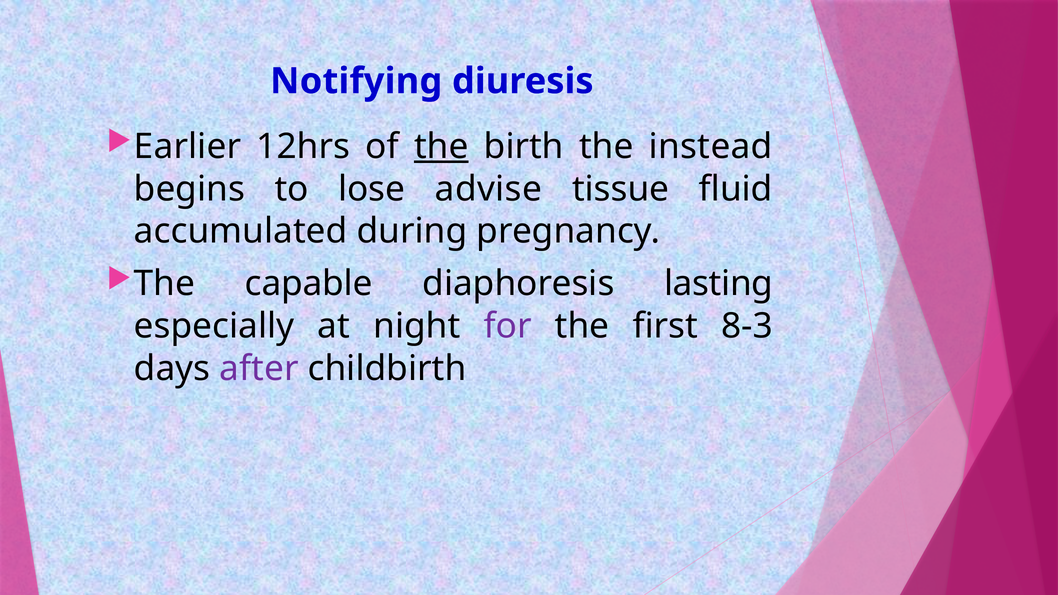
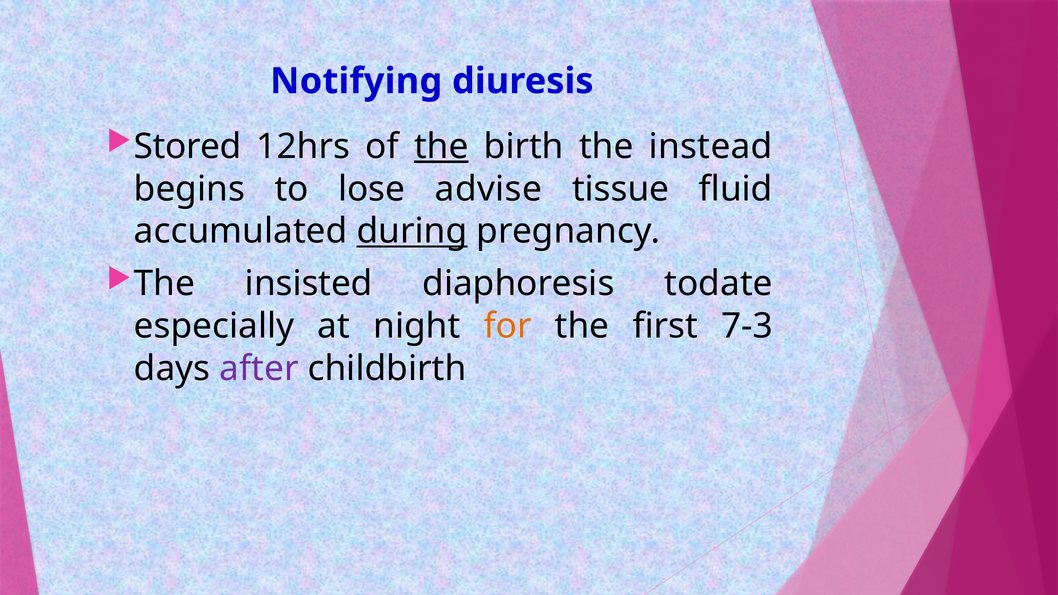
Earlier: Earlier -> Stored (188, 147)
during underline: none -> present (412, 231)
capable: capable -> insisted (309, 284)
lasting: lasting -> todate (718, 284)
for colour: purple -> orange (508, 326)
8-3: 8-3 -> 7-3 (747, 326)
